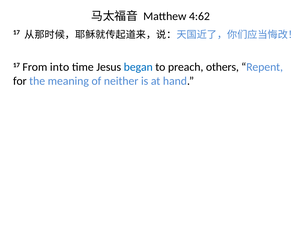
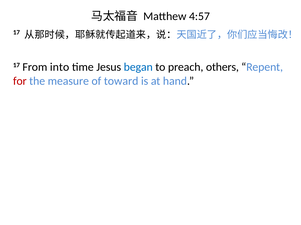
4:62: 4:62 -> 4:57 (199, 16)
for colour: black -> red (20, 81)
meaning: meaning -> measure (68, 81)
neither: neither -> toward (121, 81)
